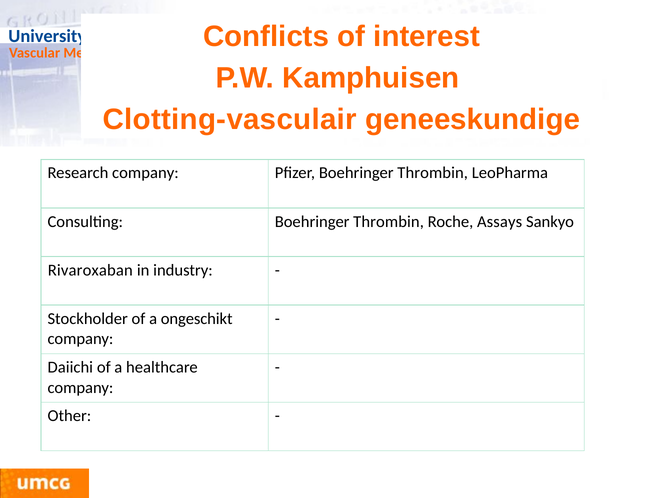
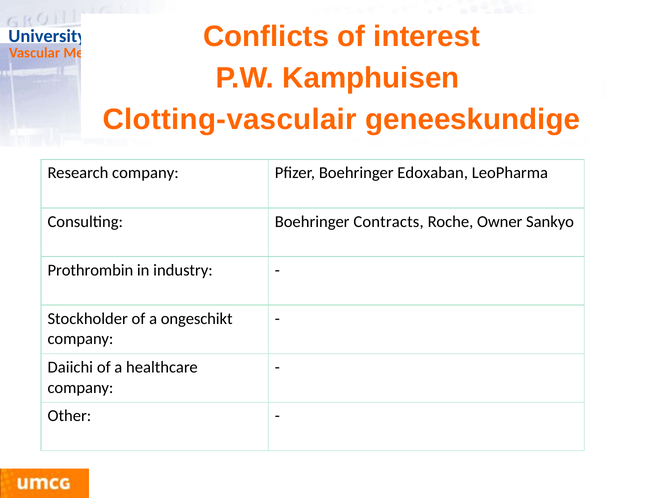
Pfizer Boehringer Thrombin: Thrombin -> Edoxaban (433, 173)
Consulting Boehringer Thrombin: Thrombin -> Contracts (389, 222)
Assays: Assays -> Owner (500, 222)
Rivaroxaban: Rivaroxaban -> Prothrombin (90, 270)
